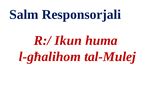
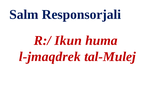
l-għalihom: l-għalihom -> l-jmaqdrek (50, 57)
